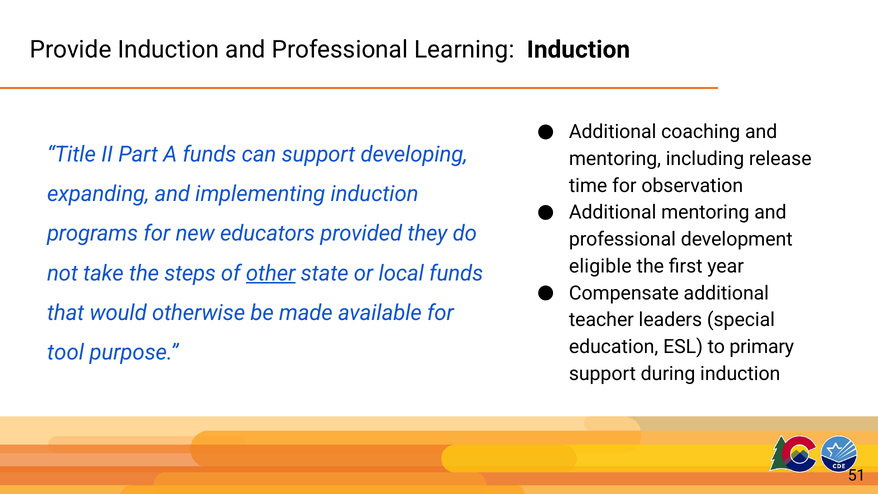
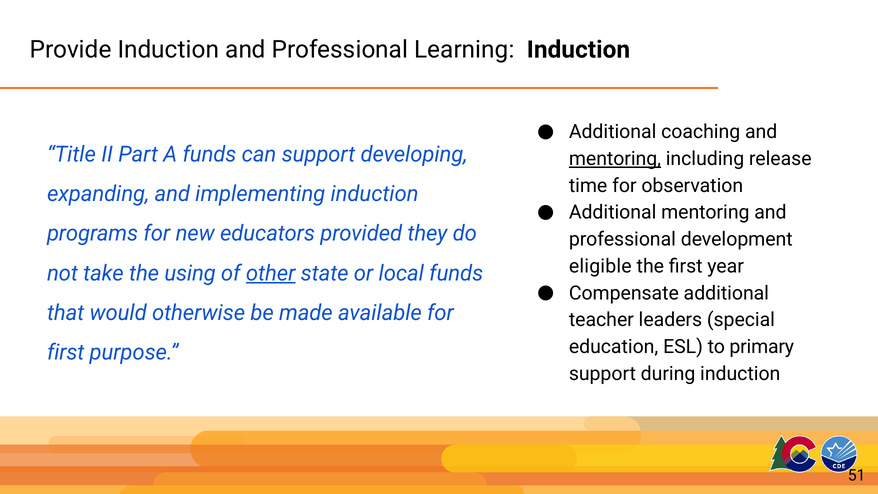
mentoring underline: none -> present (615, 159)
steps: steps -> using (190, 273)
tool: tool -> first (66, 352)
